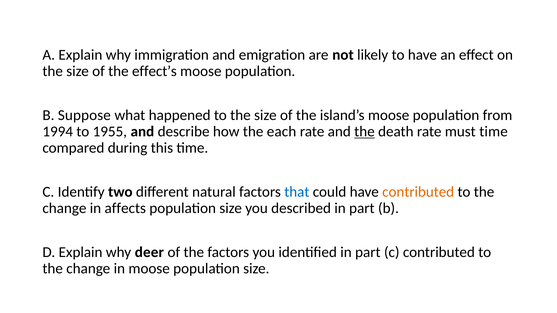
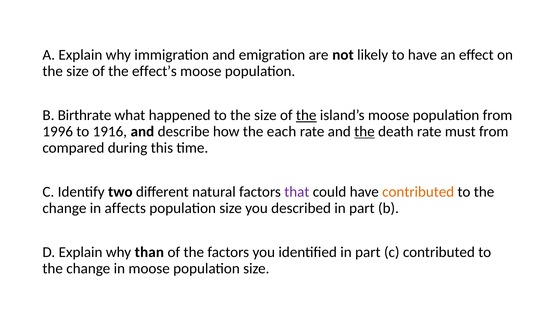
Suppose: Suppose -> Birthrate (85, 115)
the underline: none -> present (306, 115)
1994: 1994 -> 1996 (58, 132)
1955: 1955 -> 1916 (110, 132)
must time: time -> from (494, 132)
that colour: blue -> purple (297, 192)
deer: deer -> than (149, 253)
